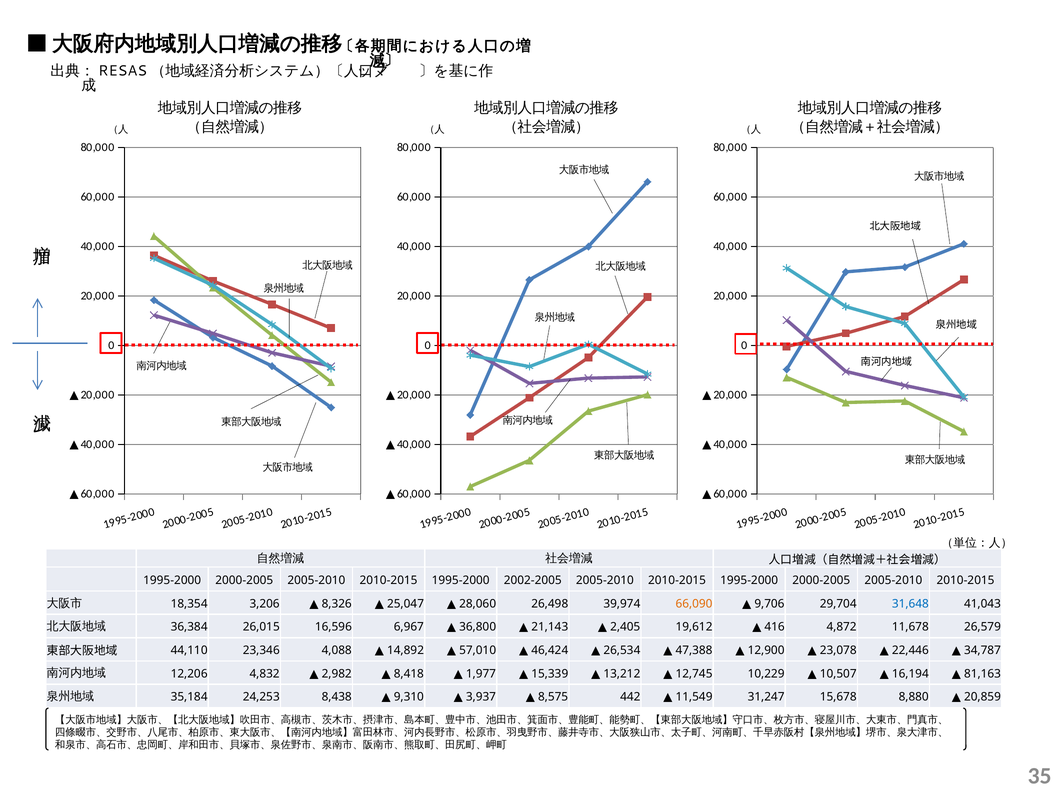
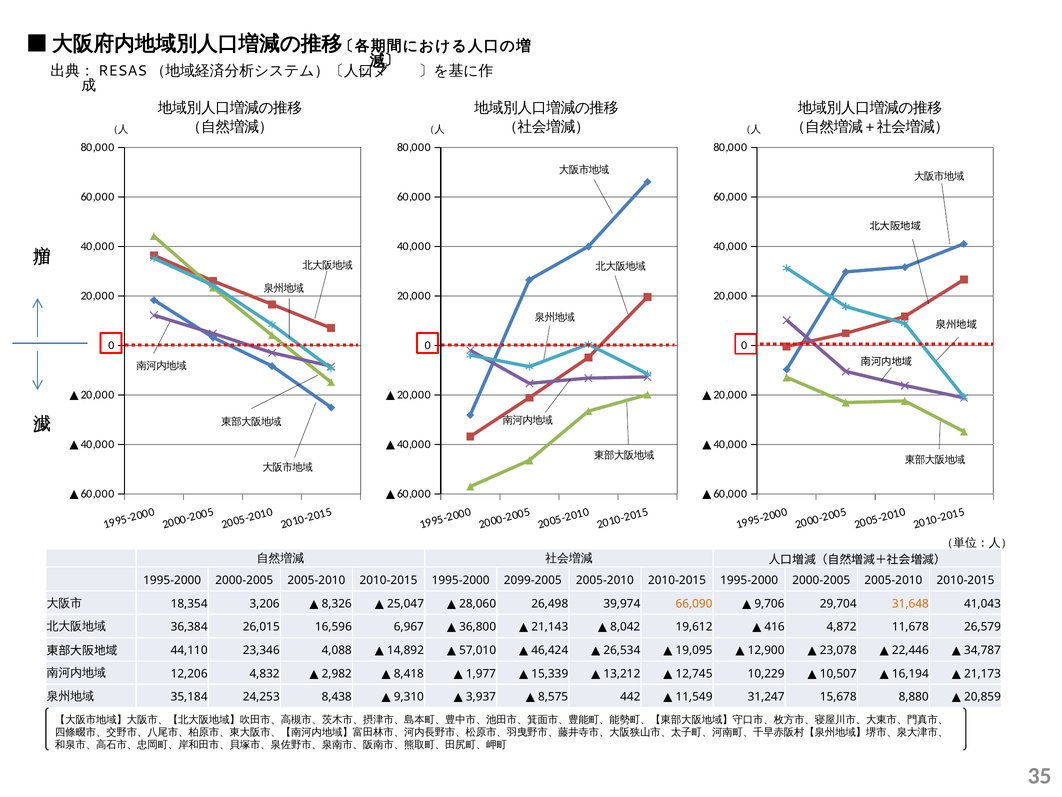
2002-2005: 2002-2005 -> 2099-2005 (533, 580)
31,648 colour: blue -> orange (910, 603)
2,405: 2,405 -> 8,042 (625, 627)
47,388: 47,388 -> 19,095 (694, 650)
81,163: 81,163 -> 21,173 (983, 673)
